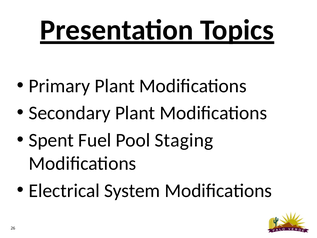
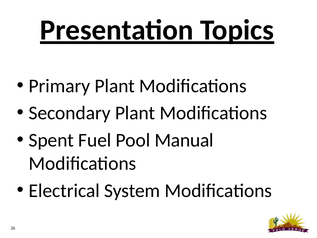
Staging: Staging -> Manual (184, 140)
